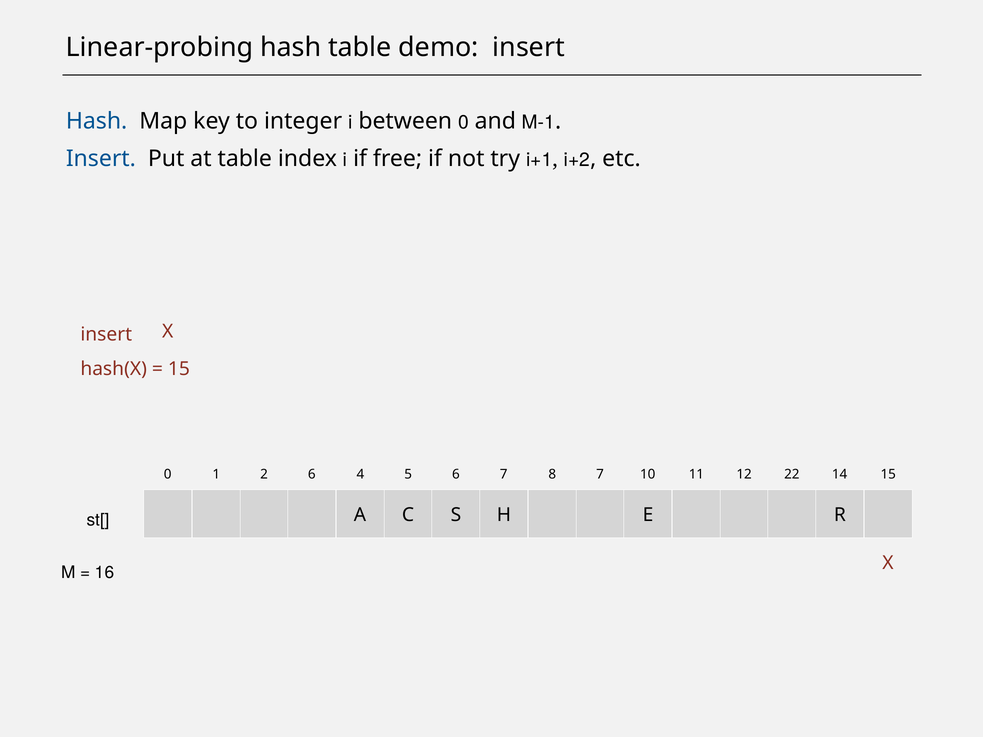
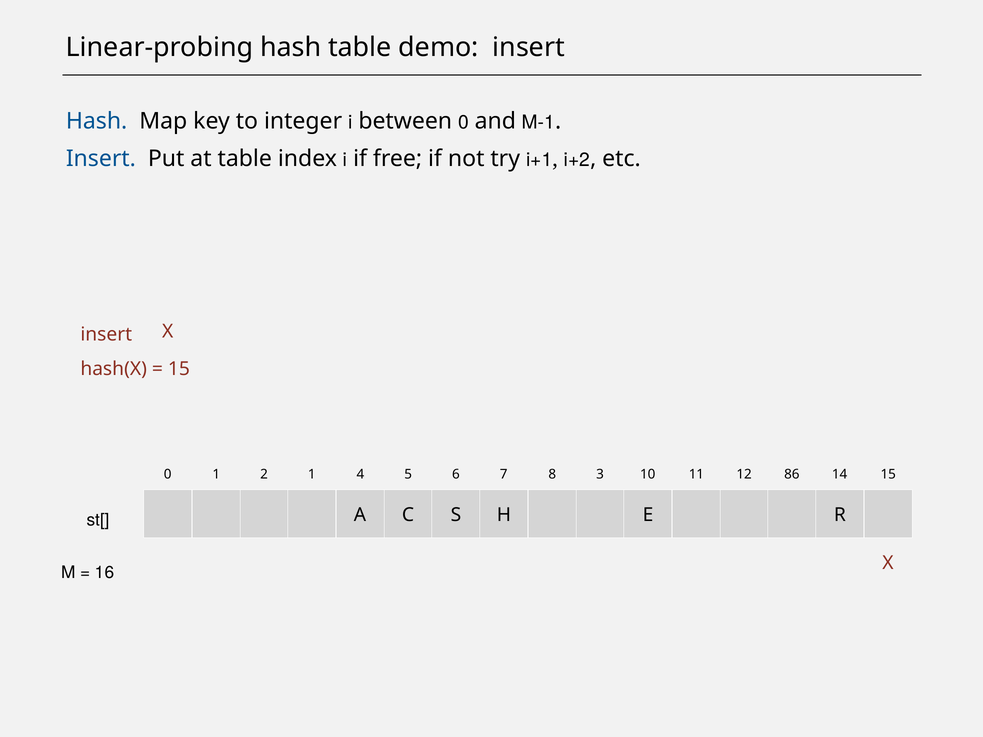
2 6: 6 -> 1 (312, 474)
8 7: 7 -> 3 (600, 474)
22: 22 -> 86 (792, 474)
